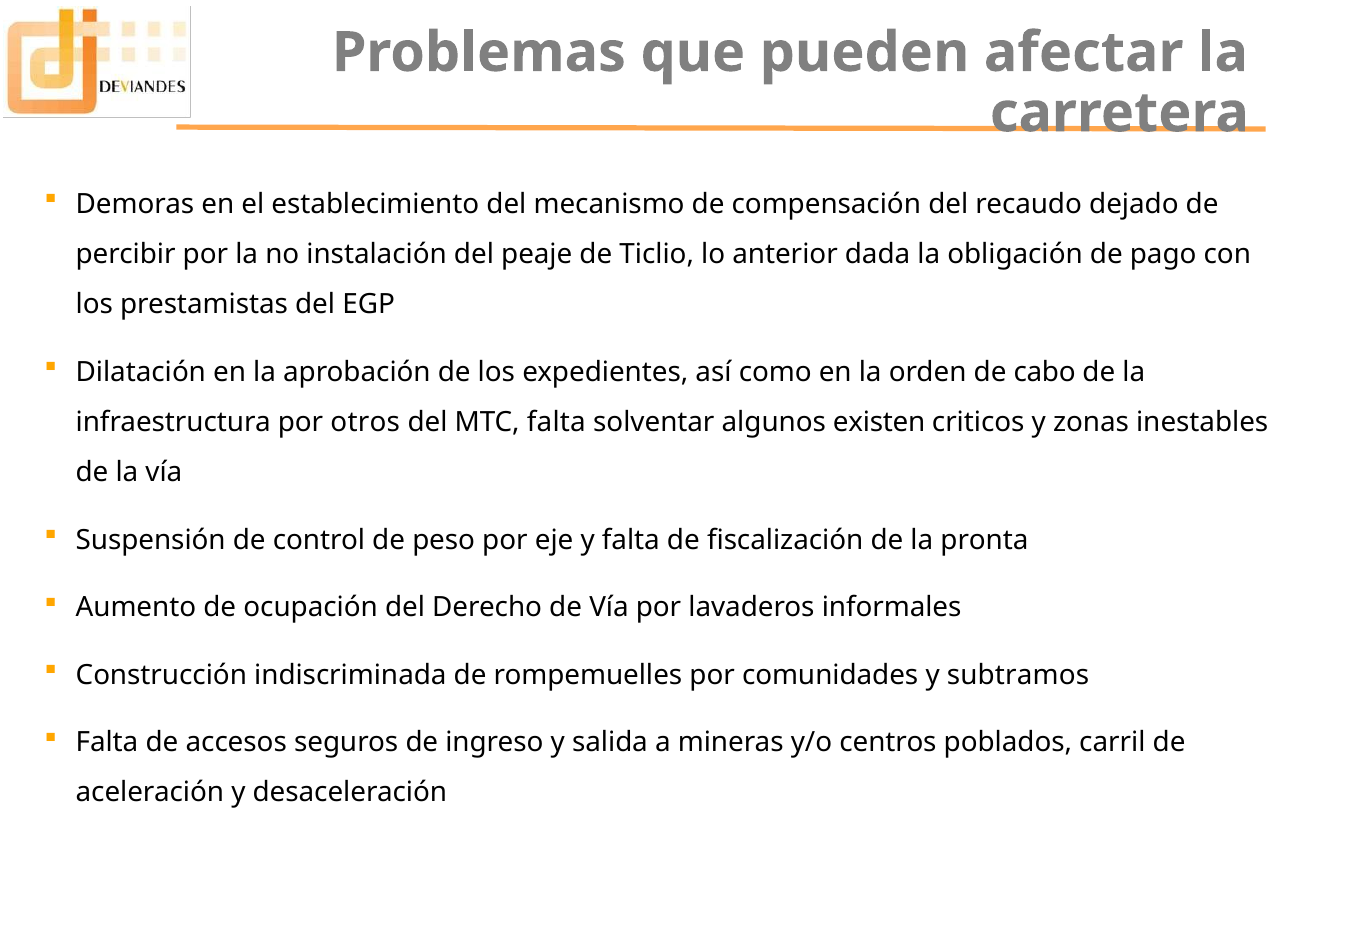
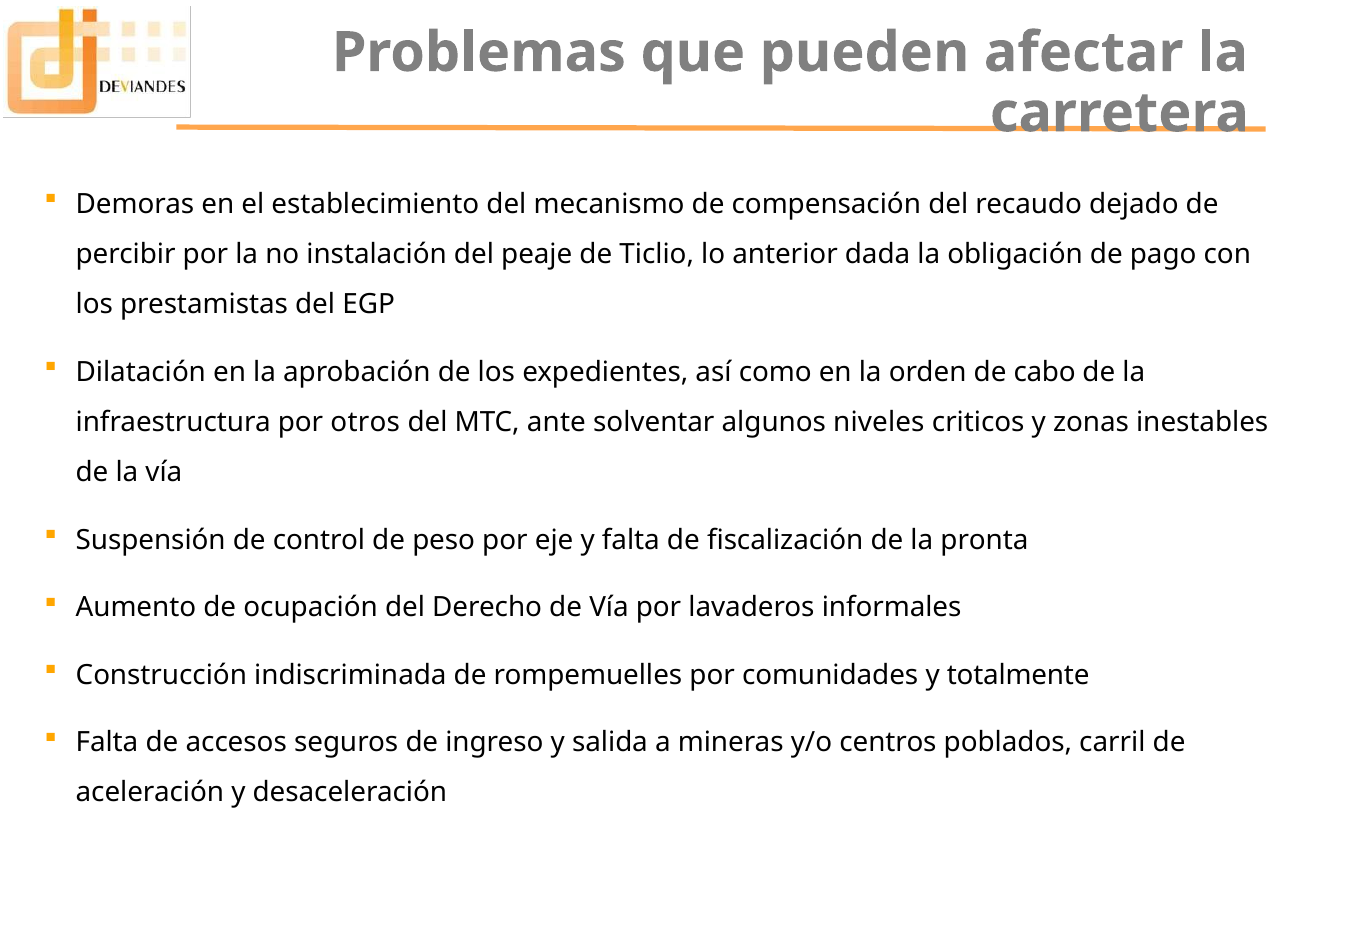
MTC falta: falta -> ante (556, 422)
existen: existen -> niveles (879, 422)
subtramos: subtramos -> totalmente (1018, 675)
